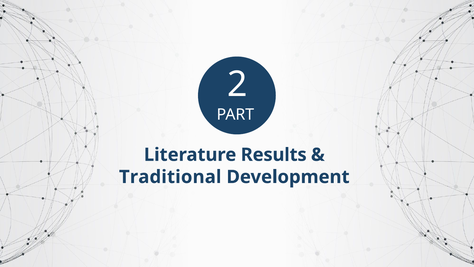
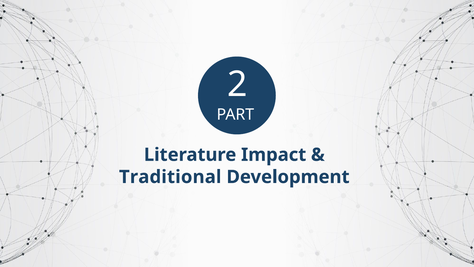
Results: Results -> Impact (274, 155)
